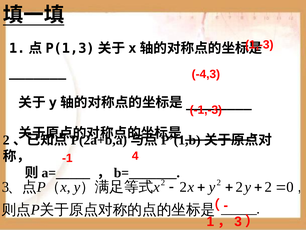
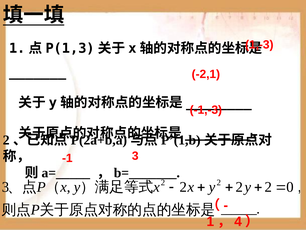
-4,3: -4,3 -> -2,1 (206, 74)
-1 4: 4 -> 3 (135, 156)
3: 3 -> 4 (238, 221)
